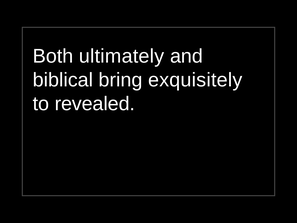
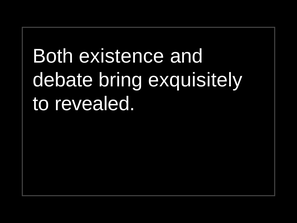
ultimately: ultimately -> existence (122, 56)
biblical: biblical -> debate (63, 80)
